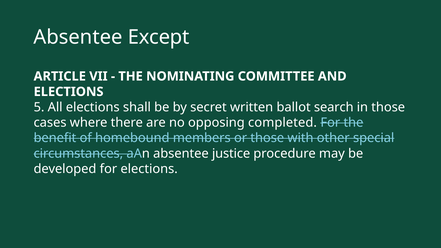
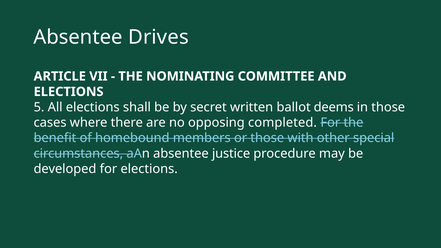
Except: Except -> Drives (158, 37)
search: search -> deems (334, 107)
